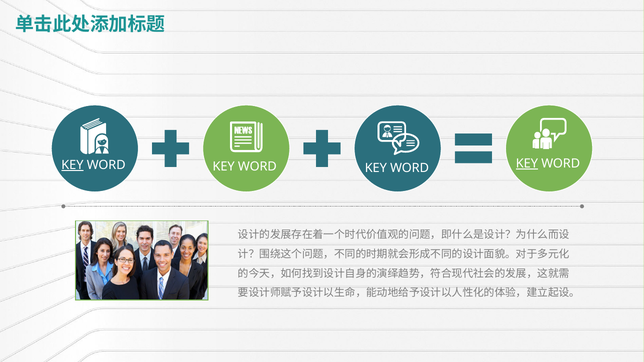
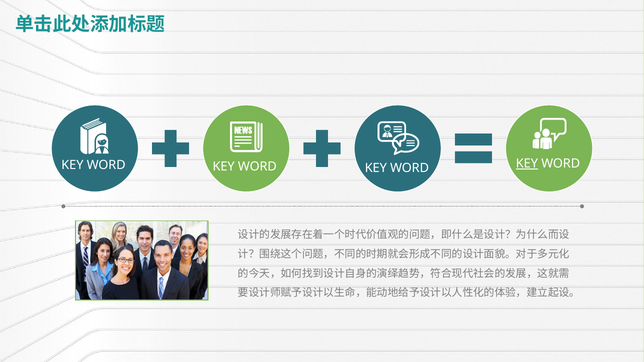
KEY underline: present -> none (72, 165)
